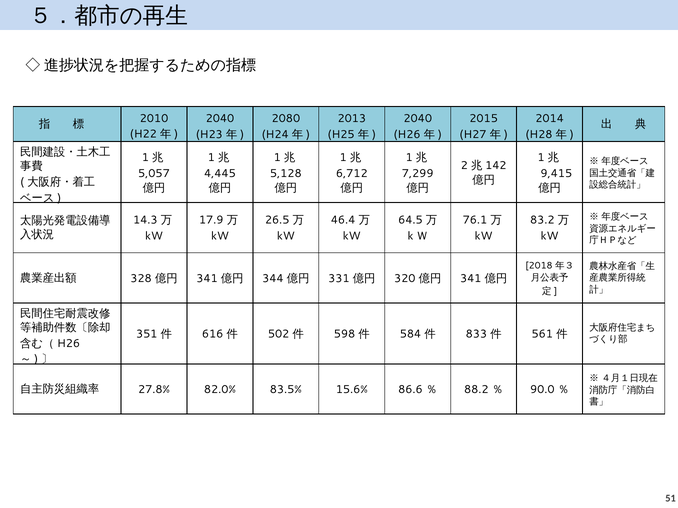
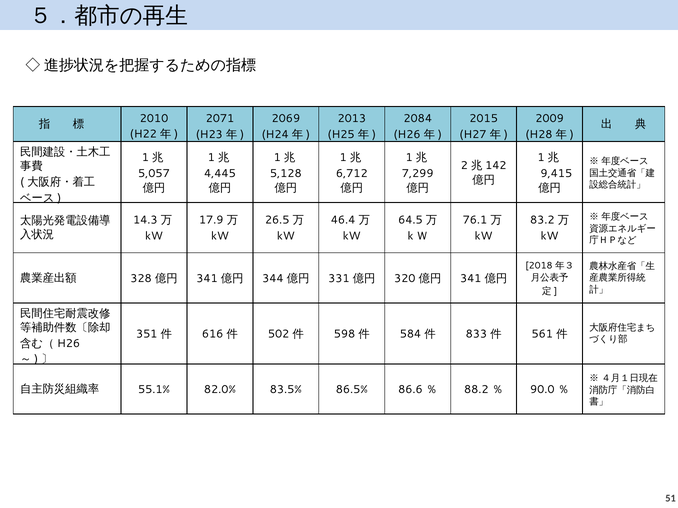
2040: 2040 -> 2071 (220, 118)
2080: 2080 -> 2069 (286, 118)
2040: 2040 -> 2084 (418, 118)
2014: 2014 -> 2009 (550, 118)
27.8%: 27.8% -> 55.1% (154, 390)
15.6%: 15.6% -> 86.5% (352, 390)
